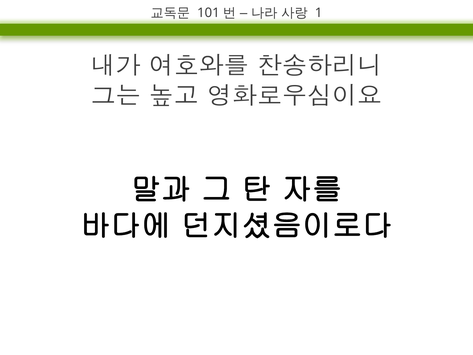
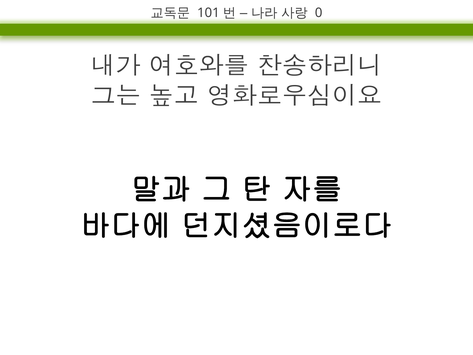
1: 1 -> 0 (319, 13)
